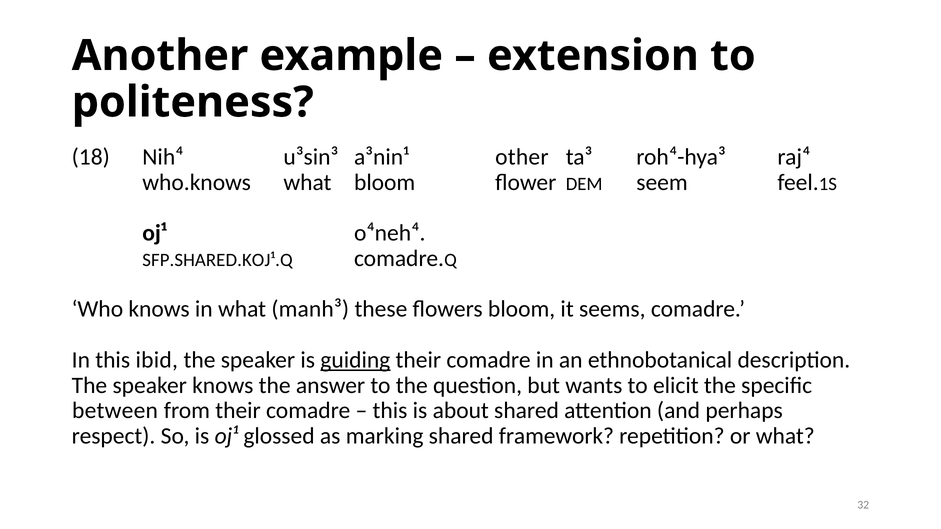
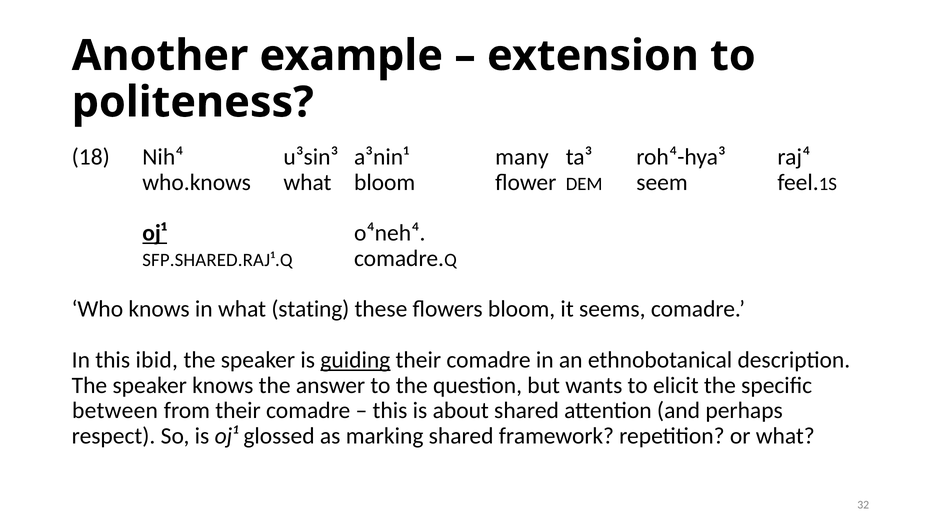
other: other -> many (522, 157)
oj¹ underline: none -> present (155, 233)
SFP.SHARED.KOJ¹.Q: SFP.SHARED.KOJ¹.Q -> SFP.SHARED.RAJ¹.Q (217, 260)
manh³: manh³ -> stating (310, 309)
